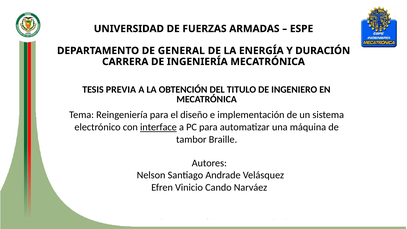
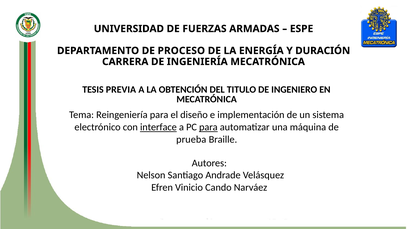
GENERAL: GENERAL -> PROCESO (181, 51)
para underline: none -> present (208, 127)
tambor: tambor -> prueba (191, 139)
